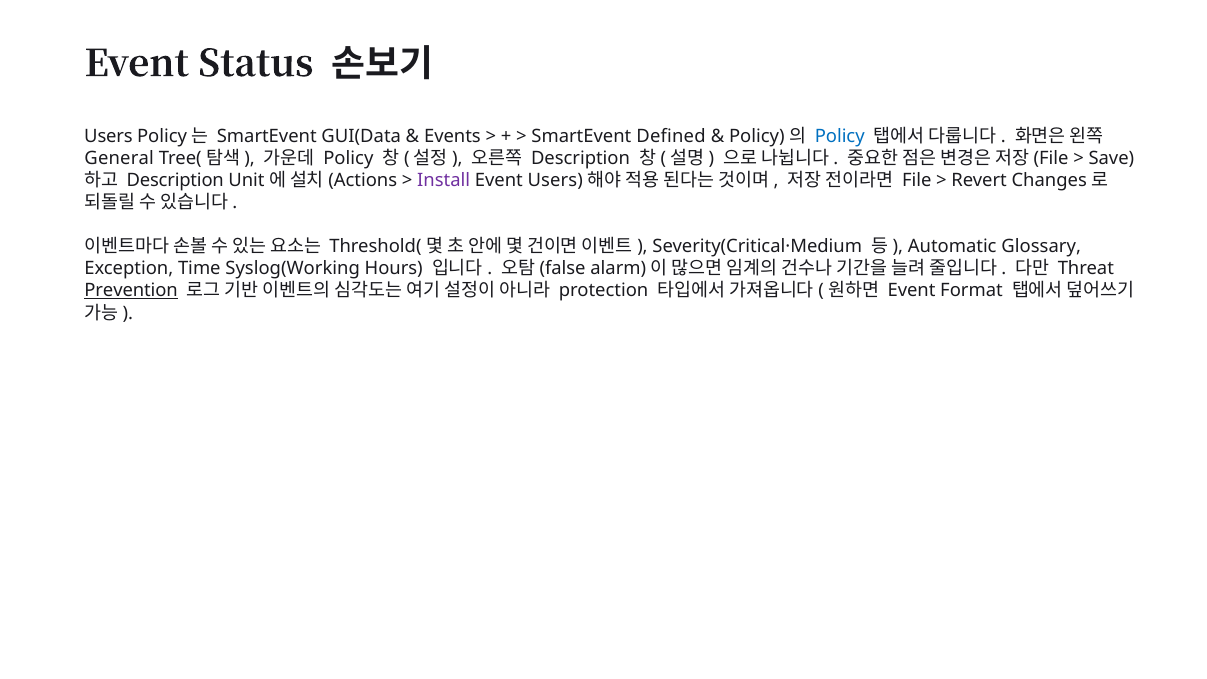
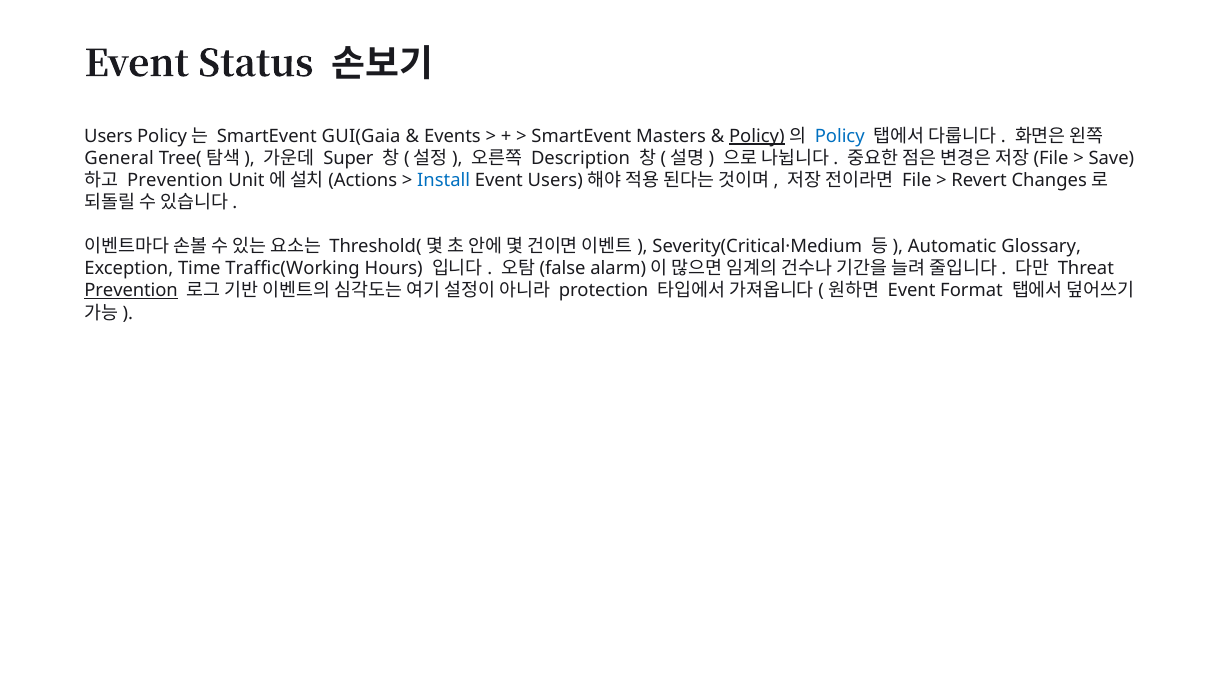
GUI(Data: GUI(Data -> GUI(Gaia (361, 136)
Defined: Defined -> Masters (671, 136)
Policy underline: none -> present (757, 136)
Policy: Policy -> Super (348, 158)
Description: Description -> Prevention (175, 180)
Install colour: purple -> blue (444, 180)
Syslog(Working: Syslog(Working -> Traffic(Working (293, 269)
